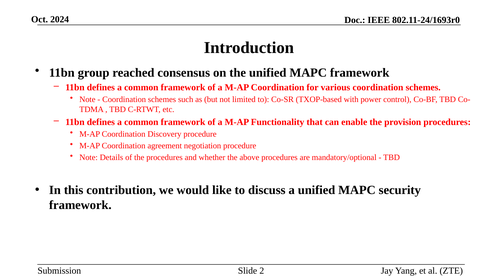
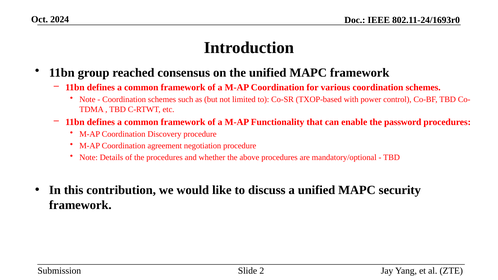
provision: provision -> password (403, 122)
